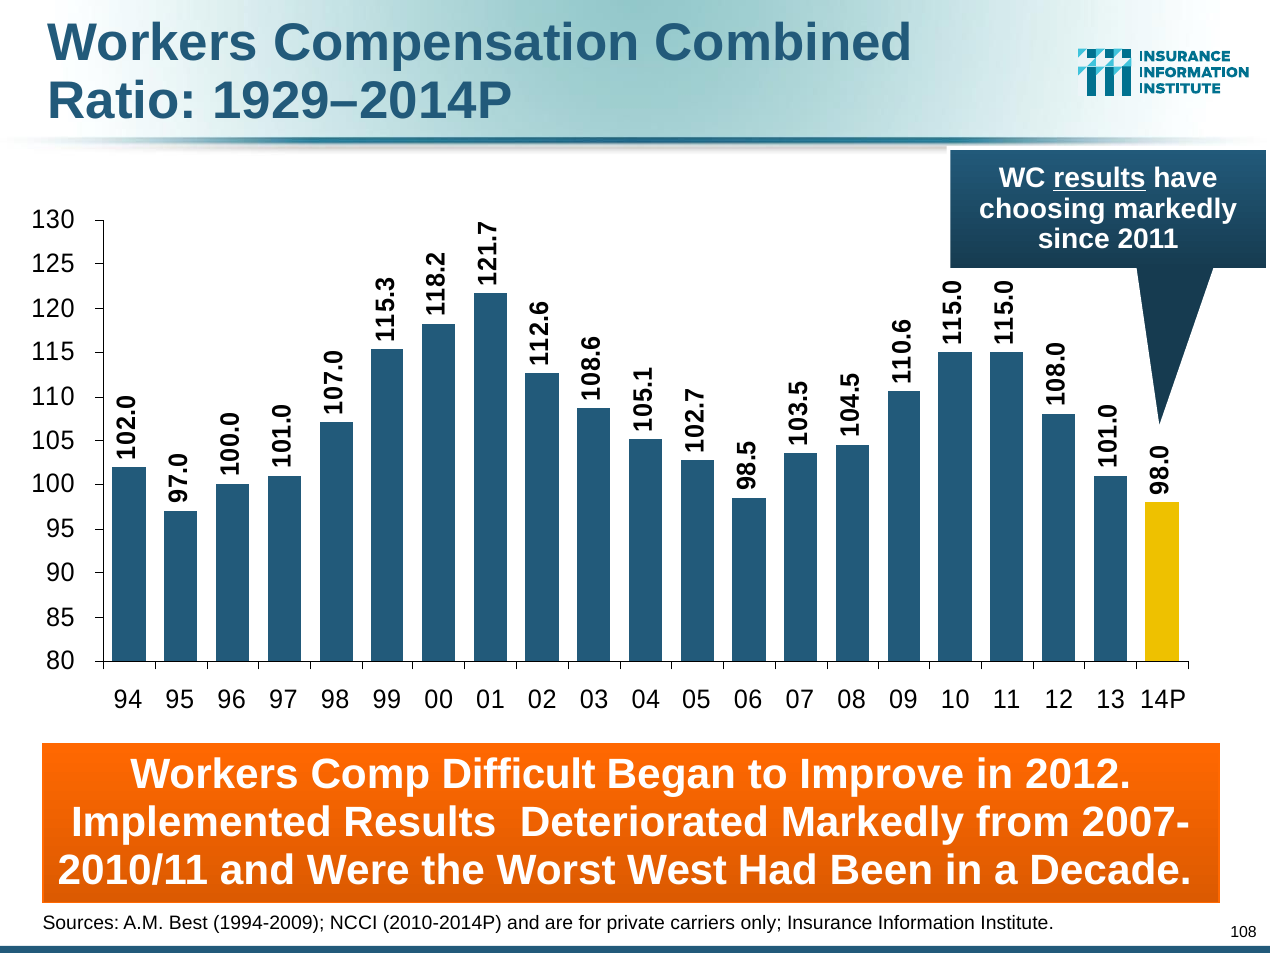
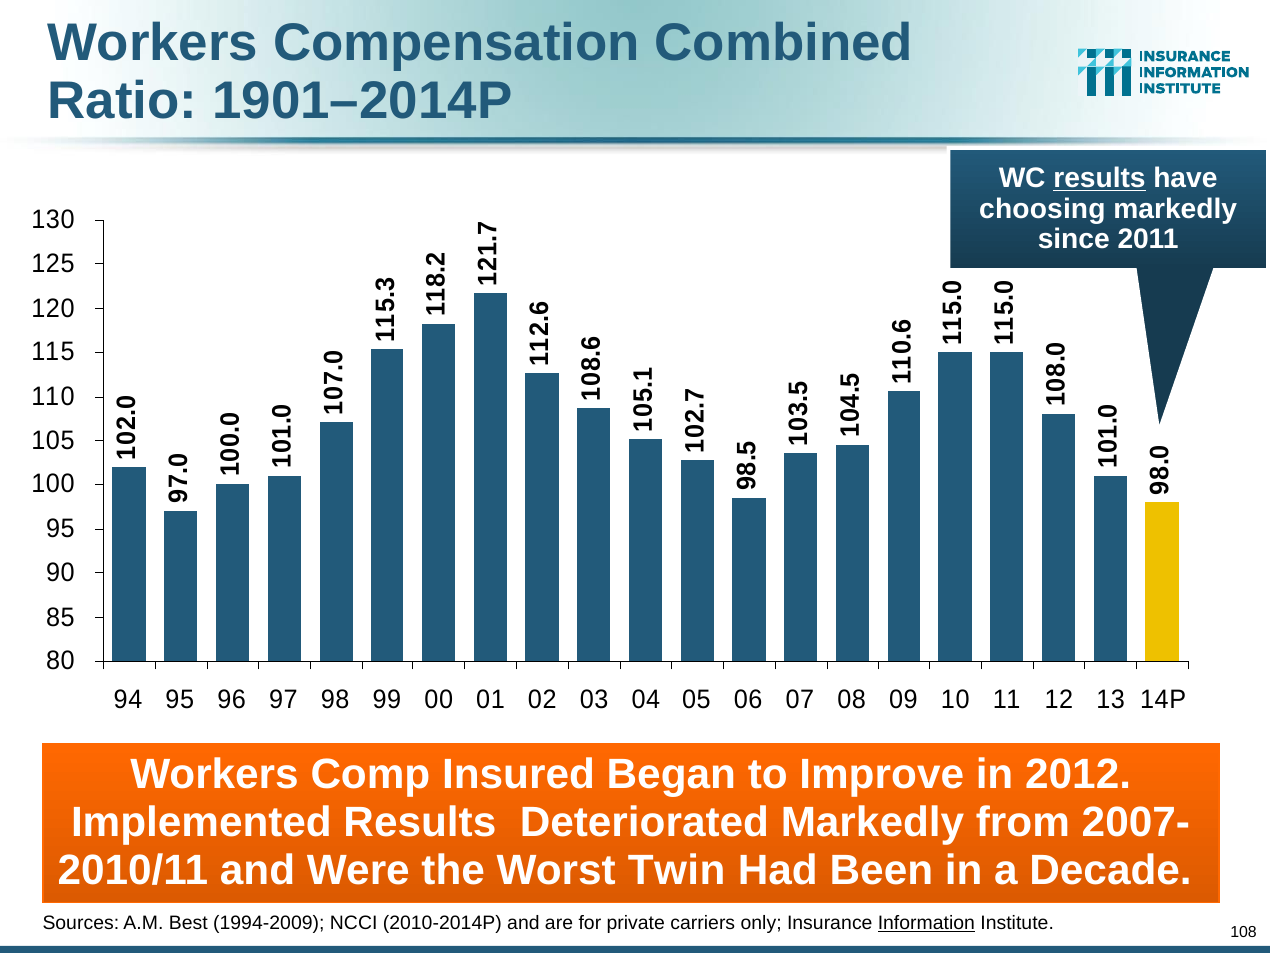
1929–2014P: 1929–2014P -> 1901–2014P (362, 100)
Difficult: Difficult -> Insured (519, 774)
West: West -> Twin (677, 870)
Information underline: none -> present (926, 923)
